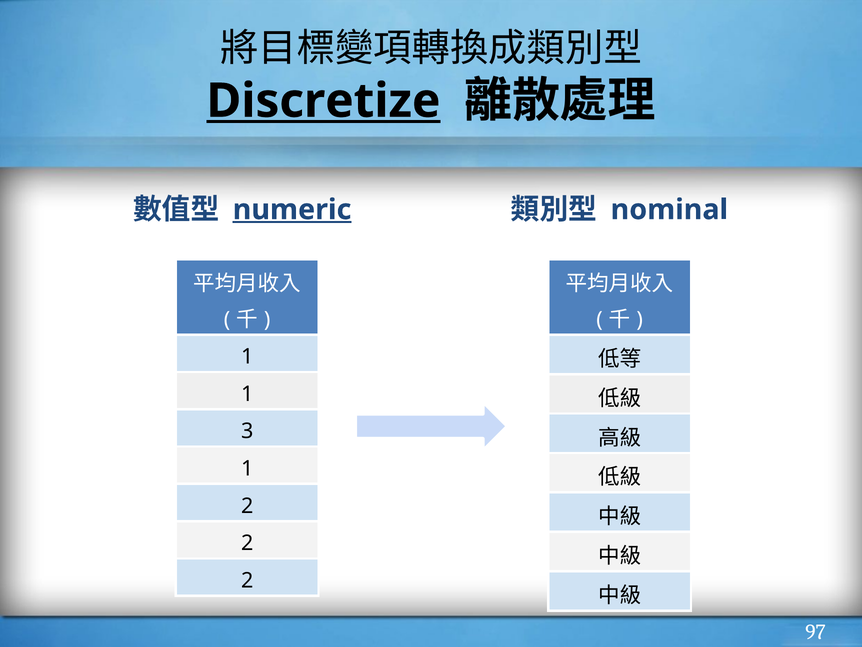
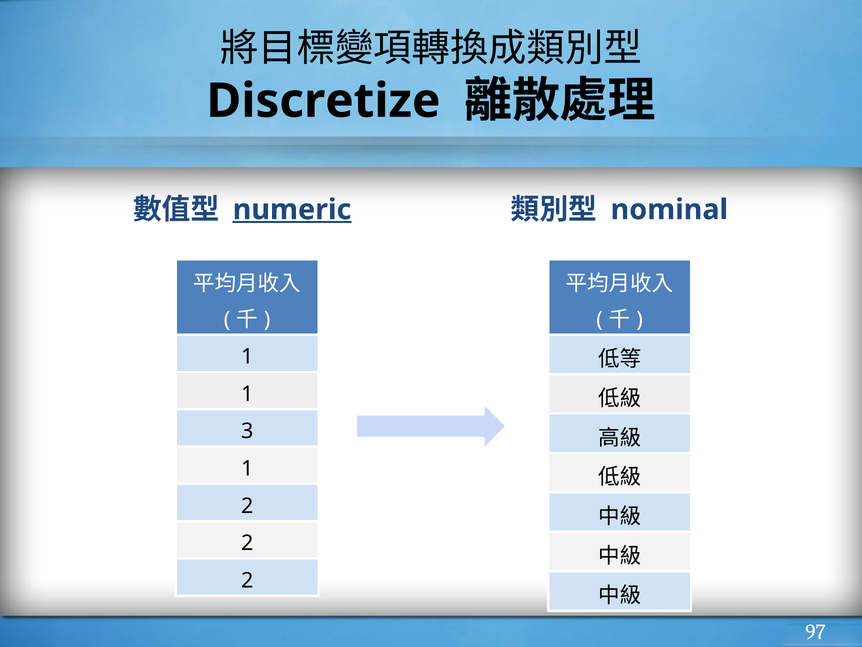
Discretize underline: present -> none (323, 101)
